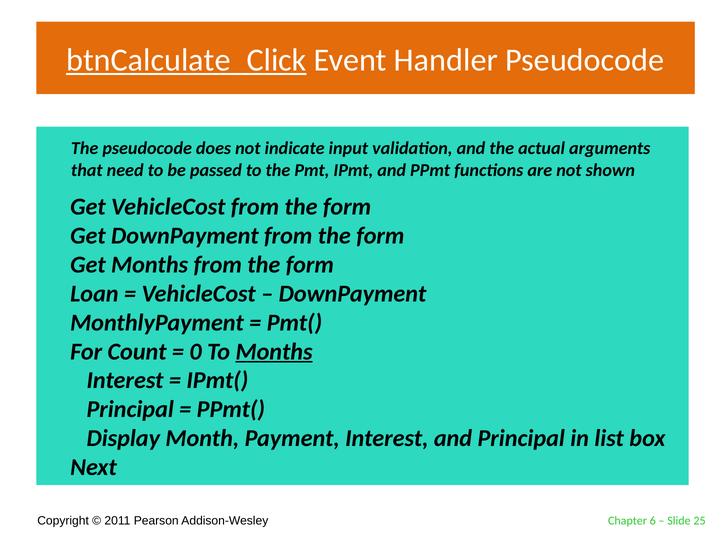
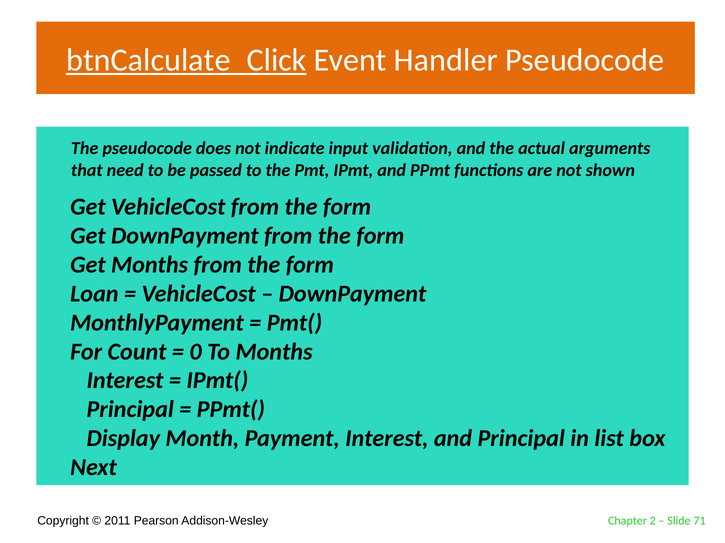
Months underline: present -> none (274, 352)
6: 6 -> 2 (653, 521)
25: 25 -> 71 (700, 521)
